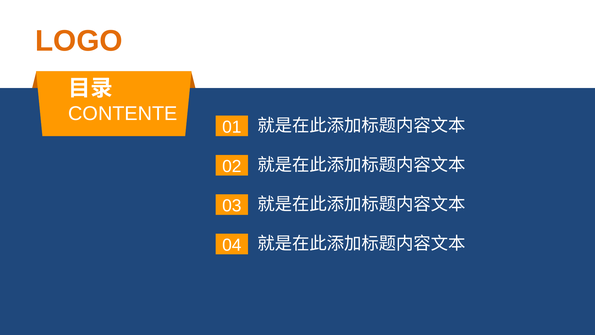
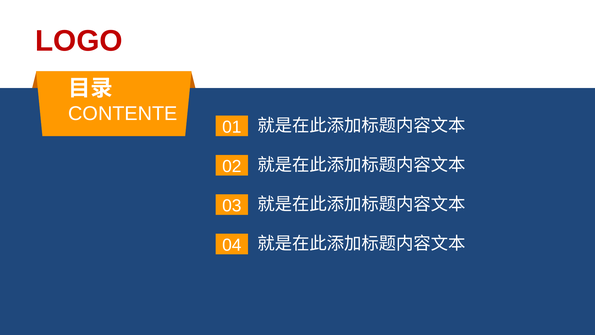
LOGO colour: orange -> red (79, 41)
